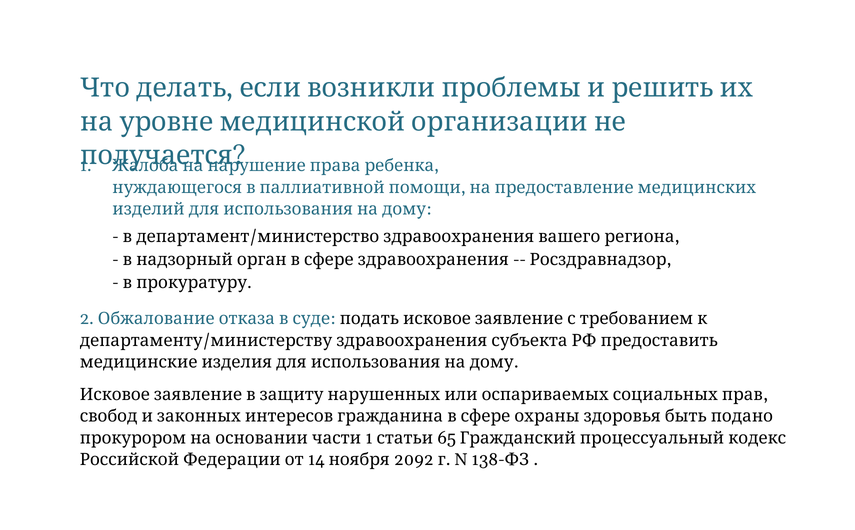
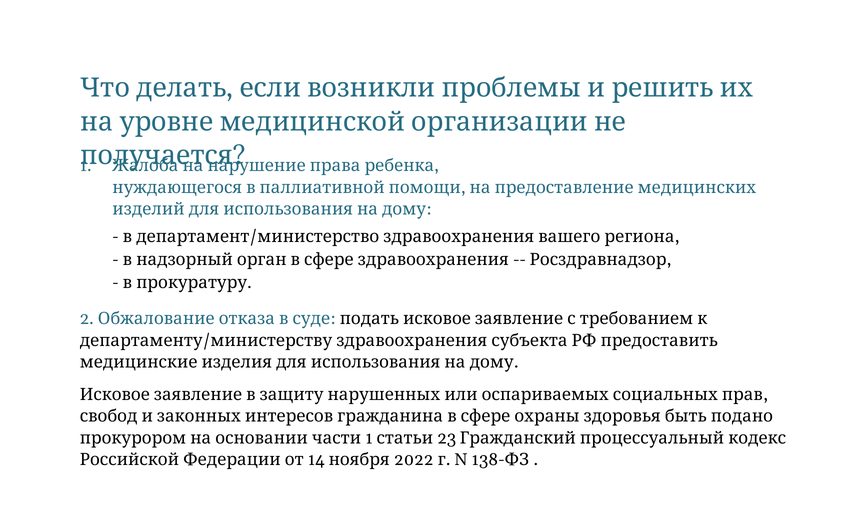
65: 65 -> 23 (447, 438)
2092: 2092 -> 2022 (414, 460)
